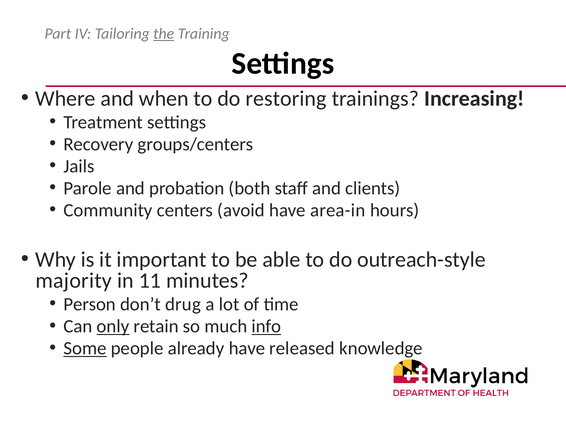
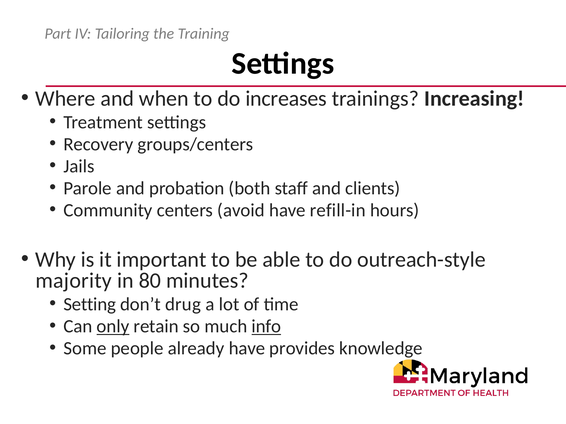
the underline: present -> none (164, 34)
restoring: restoring -> increases (286, 99)
area-in: area-in -> refill-in (338, 210)
11: 11 -> 80 (150, 281)
Person: Person -> Setting (90, 305)
Some underline: present -> none (85, 349)
released: released -> provides (302, 349)
